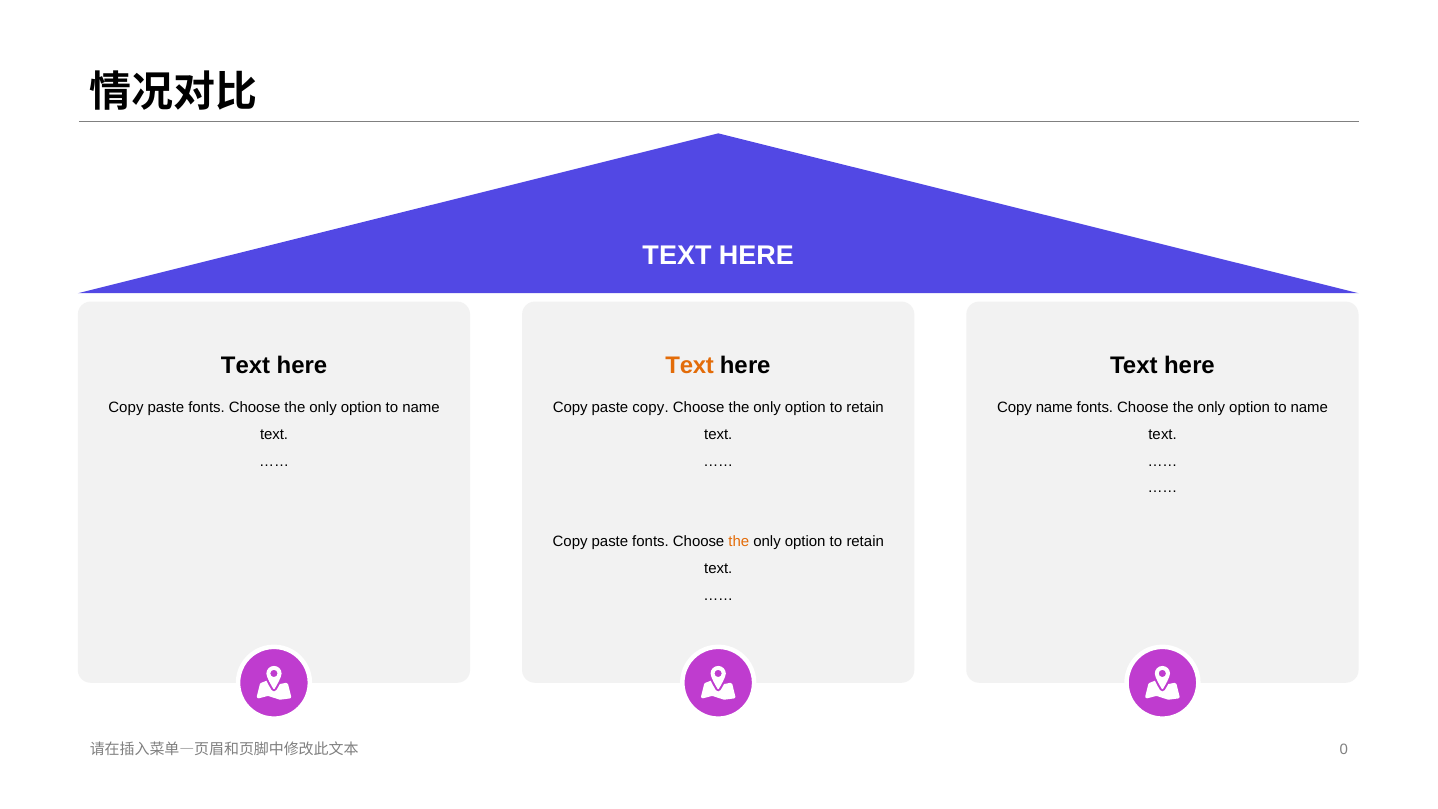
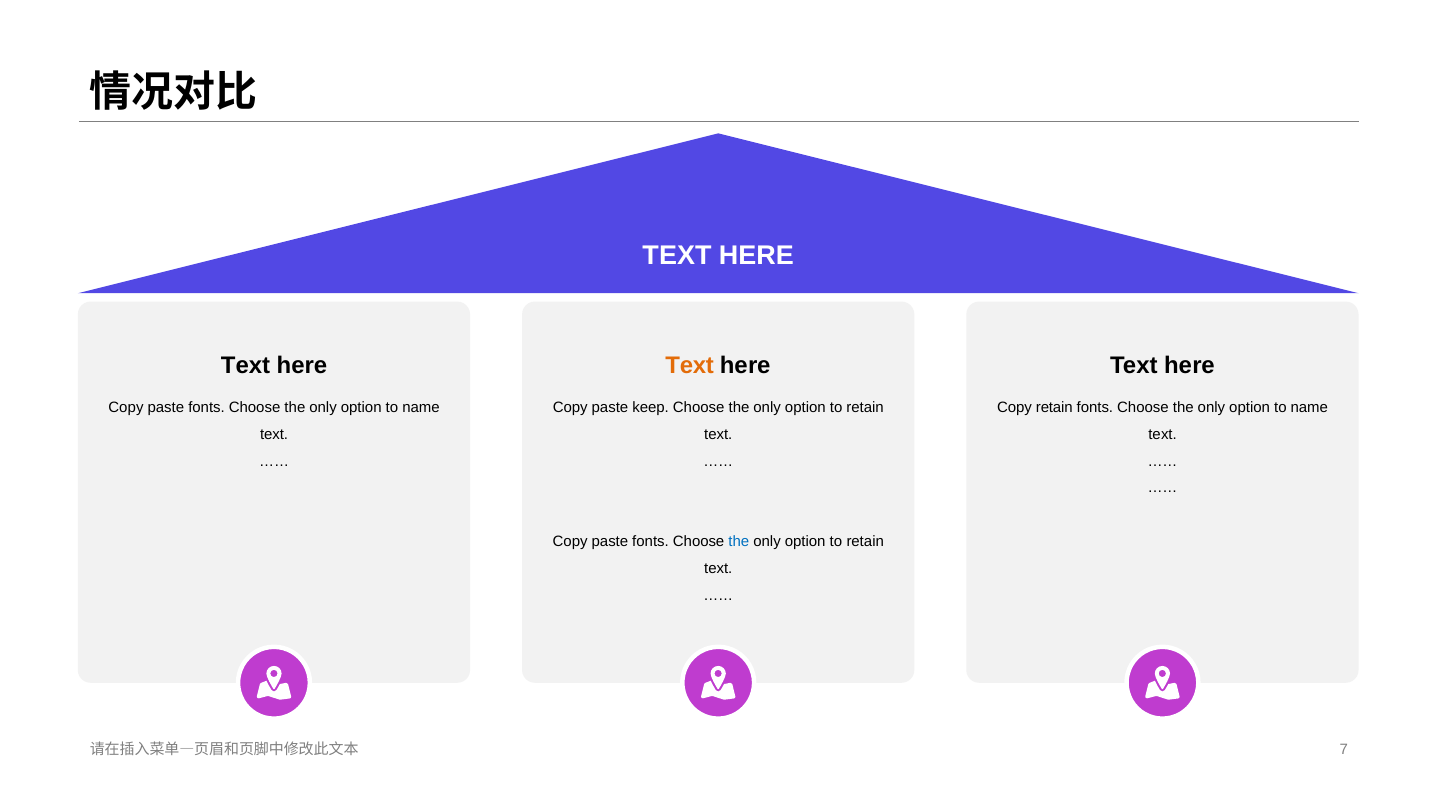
paste copy: copy -> keep (651, 408)
Copy name: name -> retain (1054, 408)
the colour: orange -> blue (739, 541)
0: 0 -> 7 (1344, 749)
